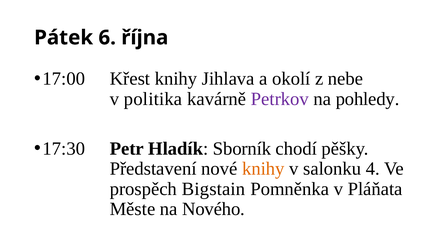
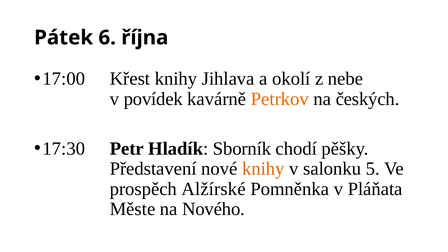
politika: politika -> povídek (153, 99)
Petrkov colour: purple -> orange (280, 99)
pohledy: pohledy -> českých (368, 99)
4: 4 -> 5 (373, 169)
Bigstain: Bigstain -> Alžírské (214, 189)
